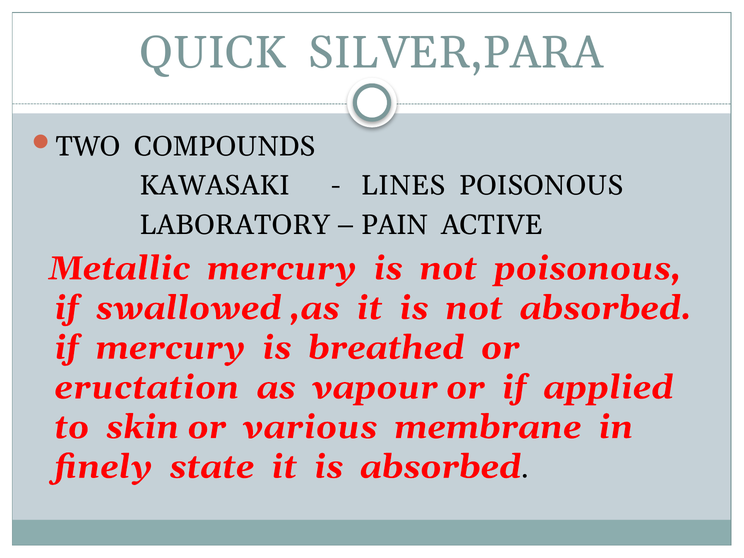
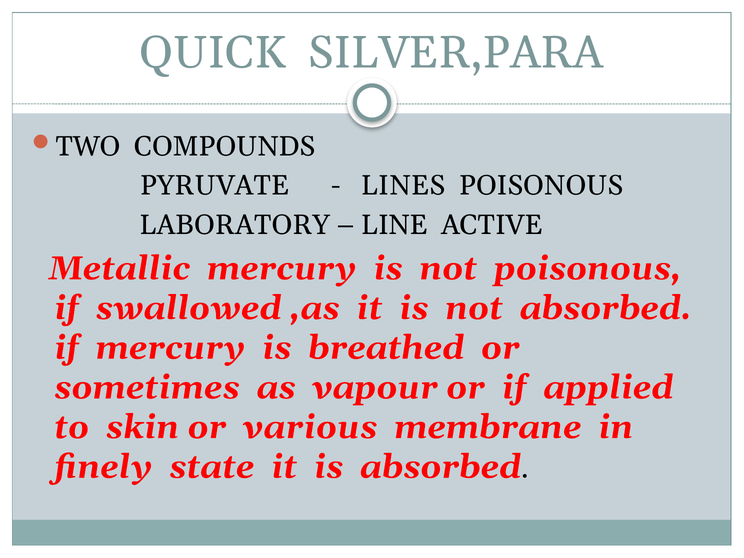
KAWASAKI: KAWASAKI -> PYRUVATE (215, 186)
PAIN: PAIN -> LINE (395, 225)
eructation: eructation -> sometimes (147, 387)
